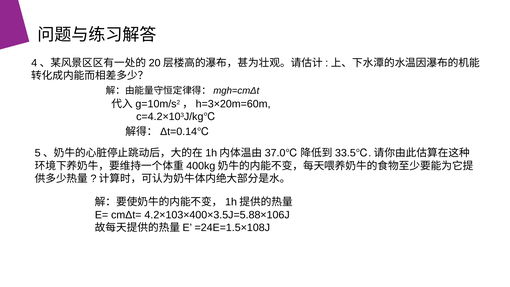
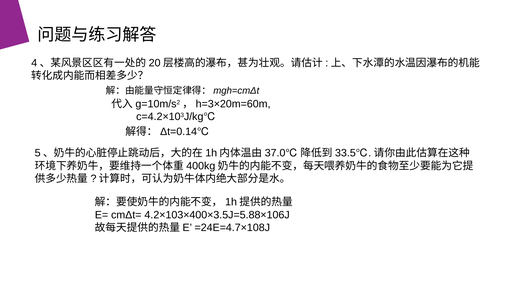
=24E=1.5×108J: =24E=1.5×108J -> =24E=4.7×108J (232, 228)
